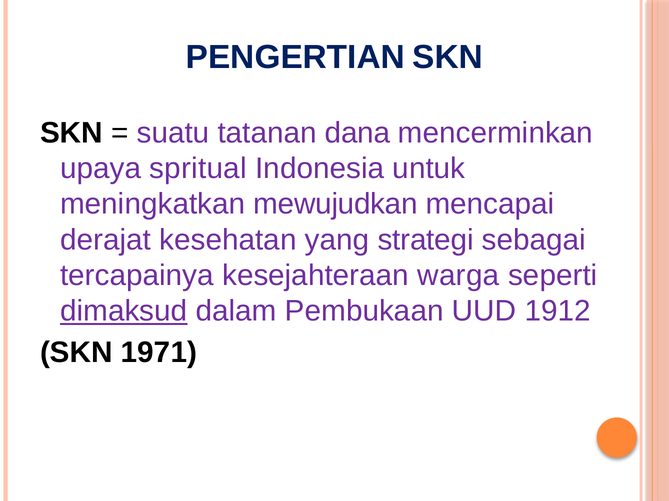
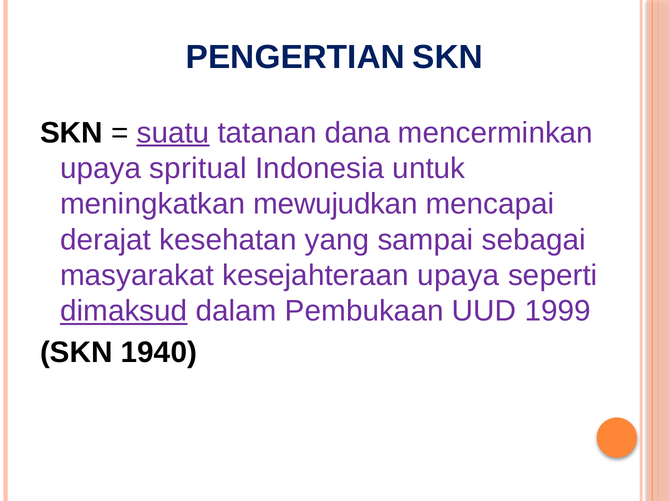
suatu underline: none -> present (173, 133)
strategi: strategi -> sampai (426, 240)
tercapainya: tercapainya -> masyarakat (137, 276)
kesejahteraan warga: warga -> upaya (458, 276)
1912: 1912 -> 1999 (558, 312)
1971: 1971 -> 1940 (159, 353)
